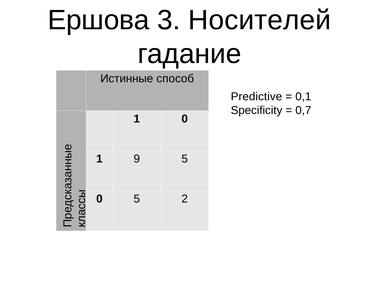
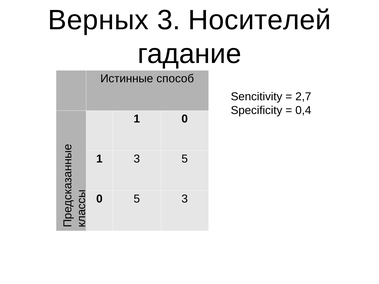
Ершова: Ершова -> Верных (98, 20)
Predictive: Predictive -> Sencitivity (257, 97)
0,1: 0,1 -> 2,7 (303, 97)
0,7: 0,7 -> 0,4 (303, 110)
1 9: 9 -> 3 (137, 159)
5 2: 2 -> 3 (185, 199)
